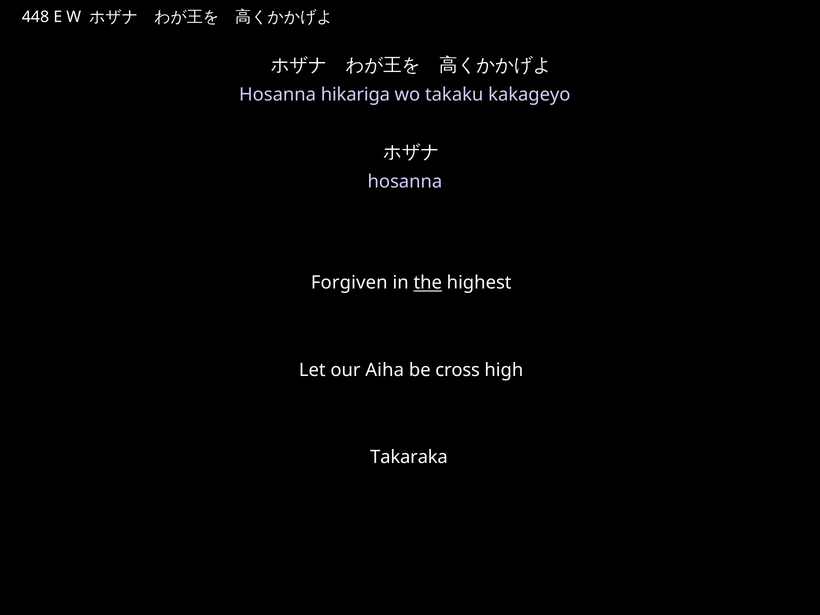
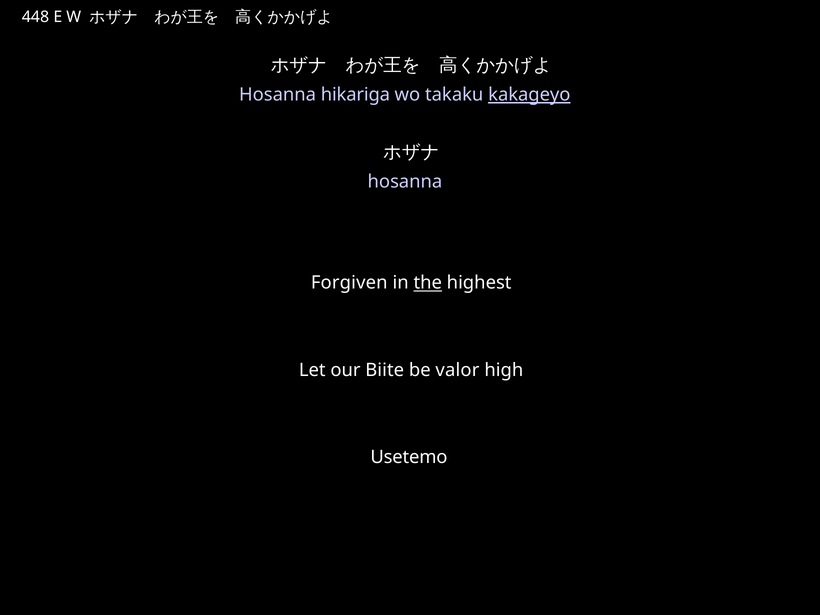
kakageyo underline: none -> present (529, 95)
Aiha: Aiha -> Biite (385, 370)
cross: cross -> valor (457, 370)
Takaraka: Takaraka -> Usetemo (409, 457)
